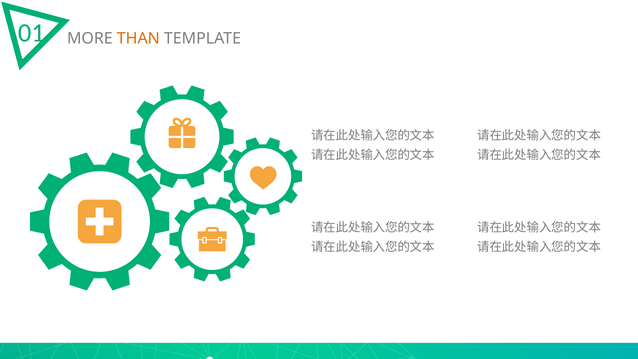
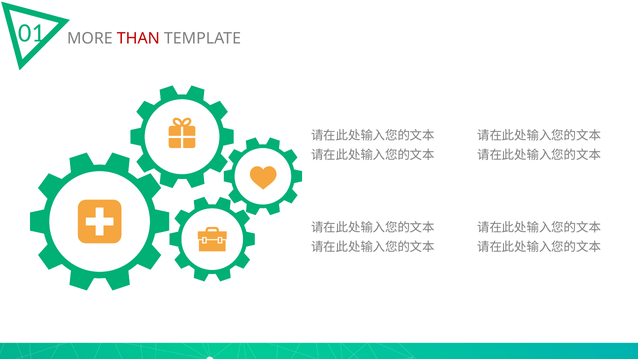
THAN colour: orange -> red (138, 38)
